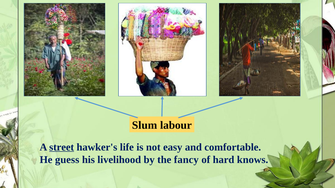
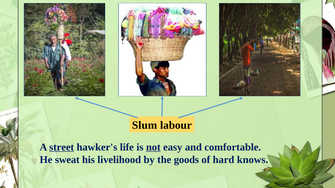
not underline: none -> present (153, 147)
guess: guess -> sweat (67, 160)
fancy: fancy -> goods (186, 160)
